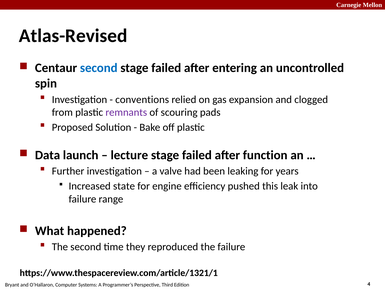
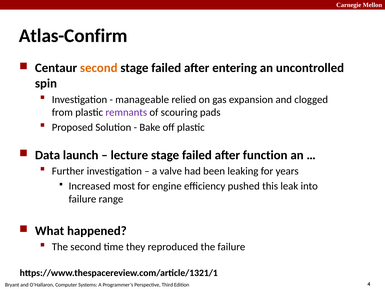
Atlas-Revised: Atlas-Revised -> Atlas-Confirm (73, 36)
second colour: blue -> orange (99, 68)
conventions: conventions -> manageable (142, 99)
state: state -> most (124, 186)
